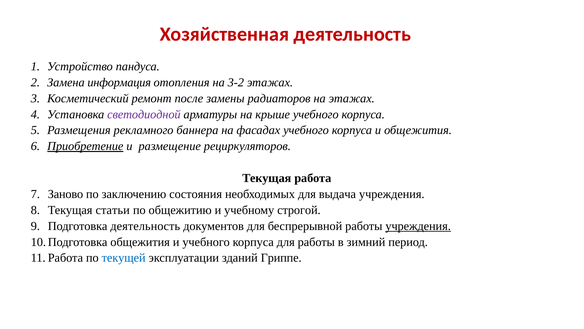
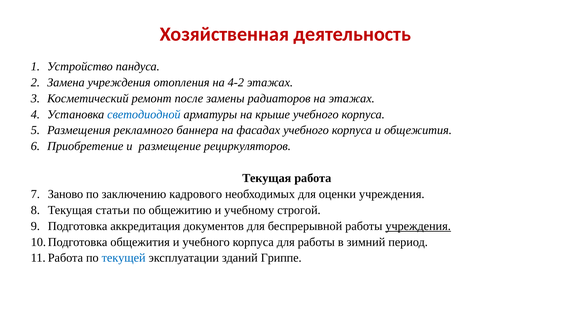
Замена информация: информация -> учреждения (119, 82)
3-2: 3-2 -> 4-2 (236, 82)
светодиодной colour: purple -> blue (144, 114)
Приобретение underline: present -> none (85, 146)
состояния: состояния -> кадрового (196, 194)
выдача: выдача -> оценки (337, 194)
Подготовка деятельность: деятельность -> аккредитация (145, 226)
